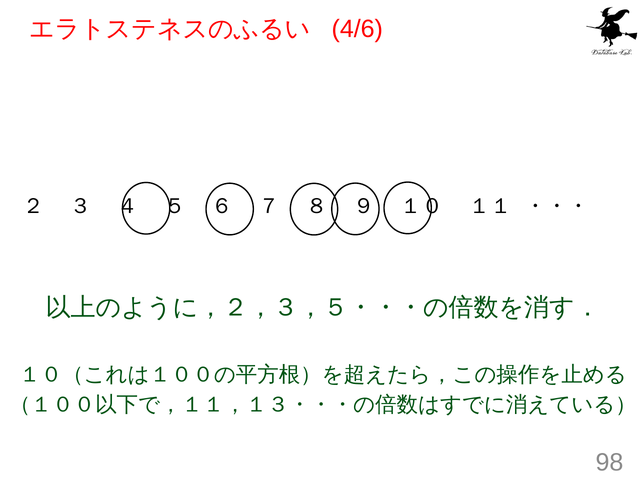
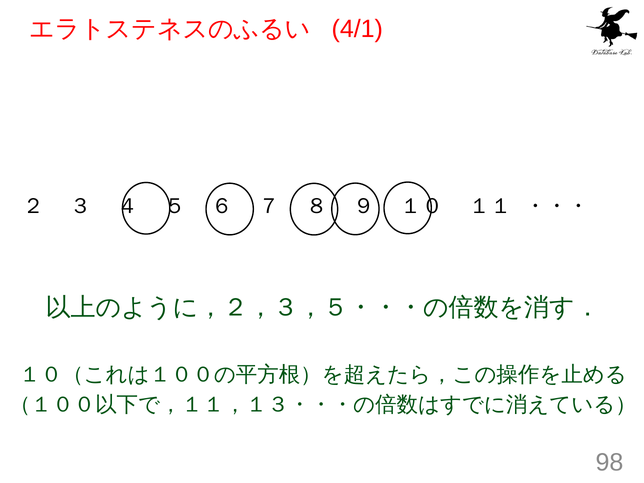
4/6: 4/6 -> 4/1 (357, 29)
